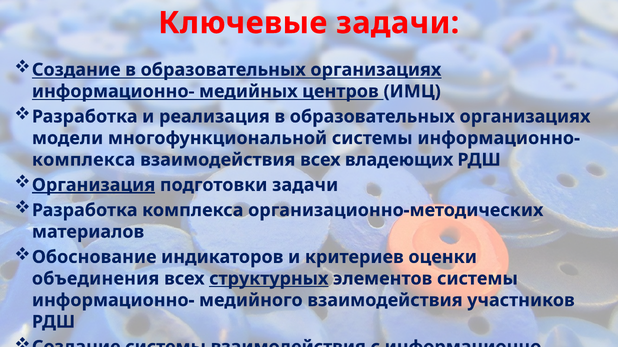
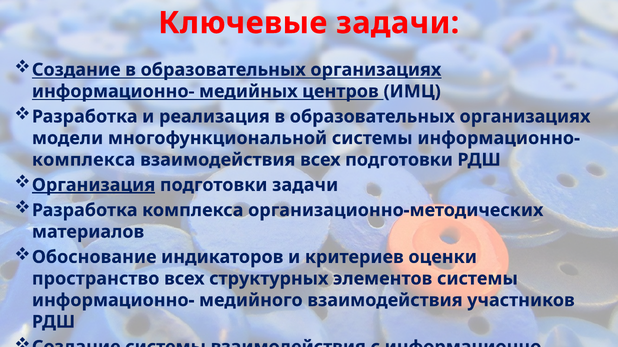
всех владеющих: владеющих -> подготовки (399, 160)
объединения: объединения -> пространство (96, 279)
структурных underline: present -> none (269, 279)
